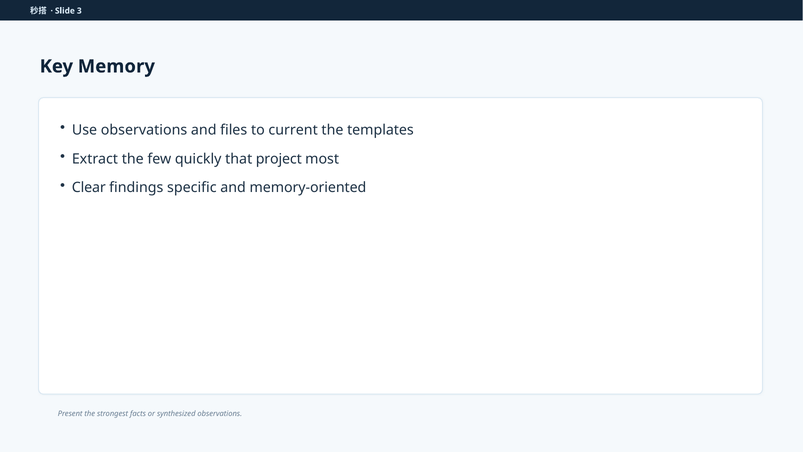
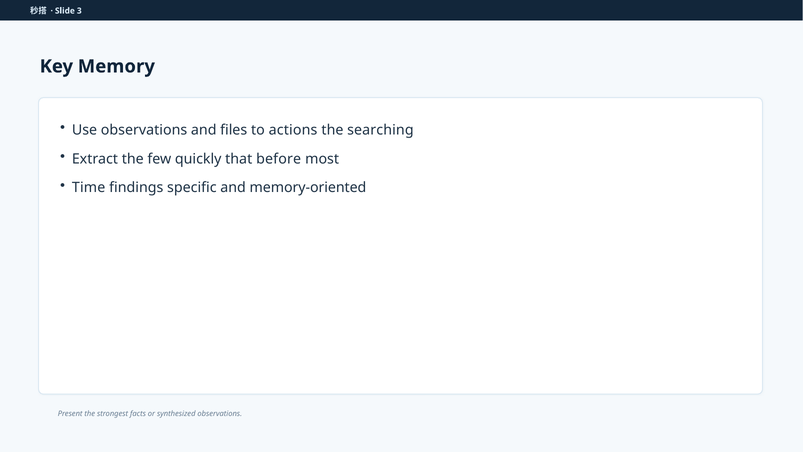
current: current -> actions (293, 130)
templates: templates -> searching (380, 130)
project: project -> before (279, 159)
Clear: Clear -> Time (89, 188)
